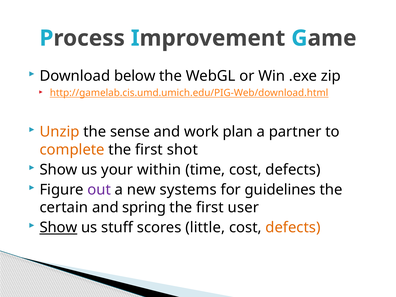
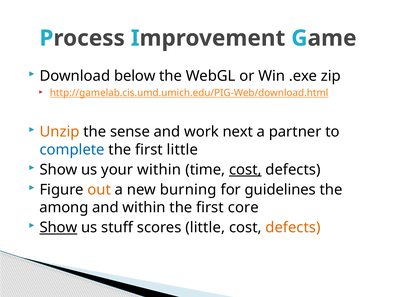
plan: plan -> next (238, 132)
complete colour: orange -> blue (72, 150)
first shot: shot -> little (182, 150)
cost underline: none -> present (245, 170)
out colour: purple -> orange (99, 190)
systems: systems -> burning (188, 190)
certain: certain -> among (64, 208)
and spring: spring -> within (144, 208)
user: user -> core (243, 208)
